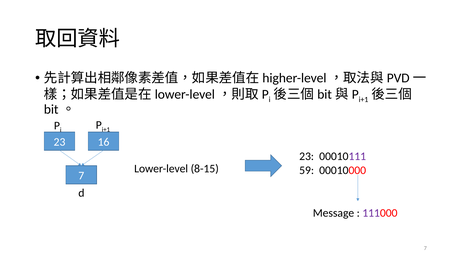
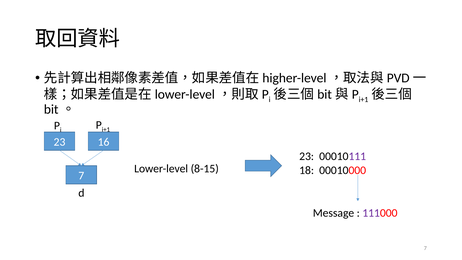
59: 59 -> 18 (307, 170)
